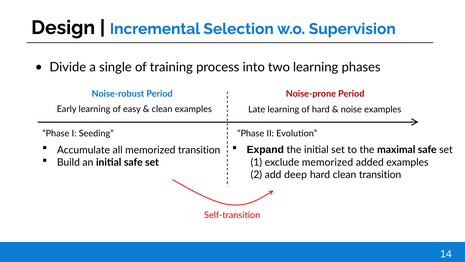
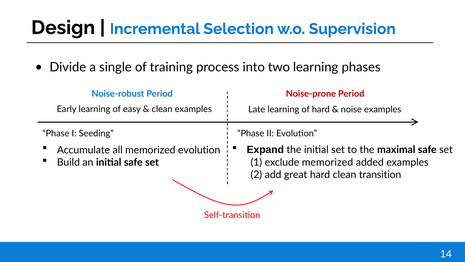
memorized transition: transition -> evolution (199, 150)
deep: deep -> great (296, 174)
